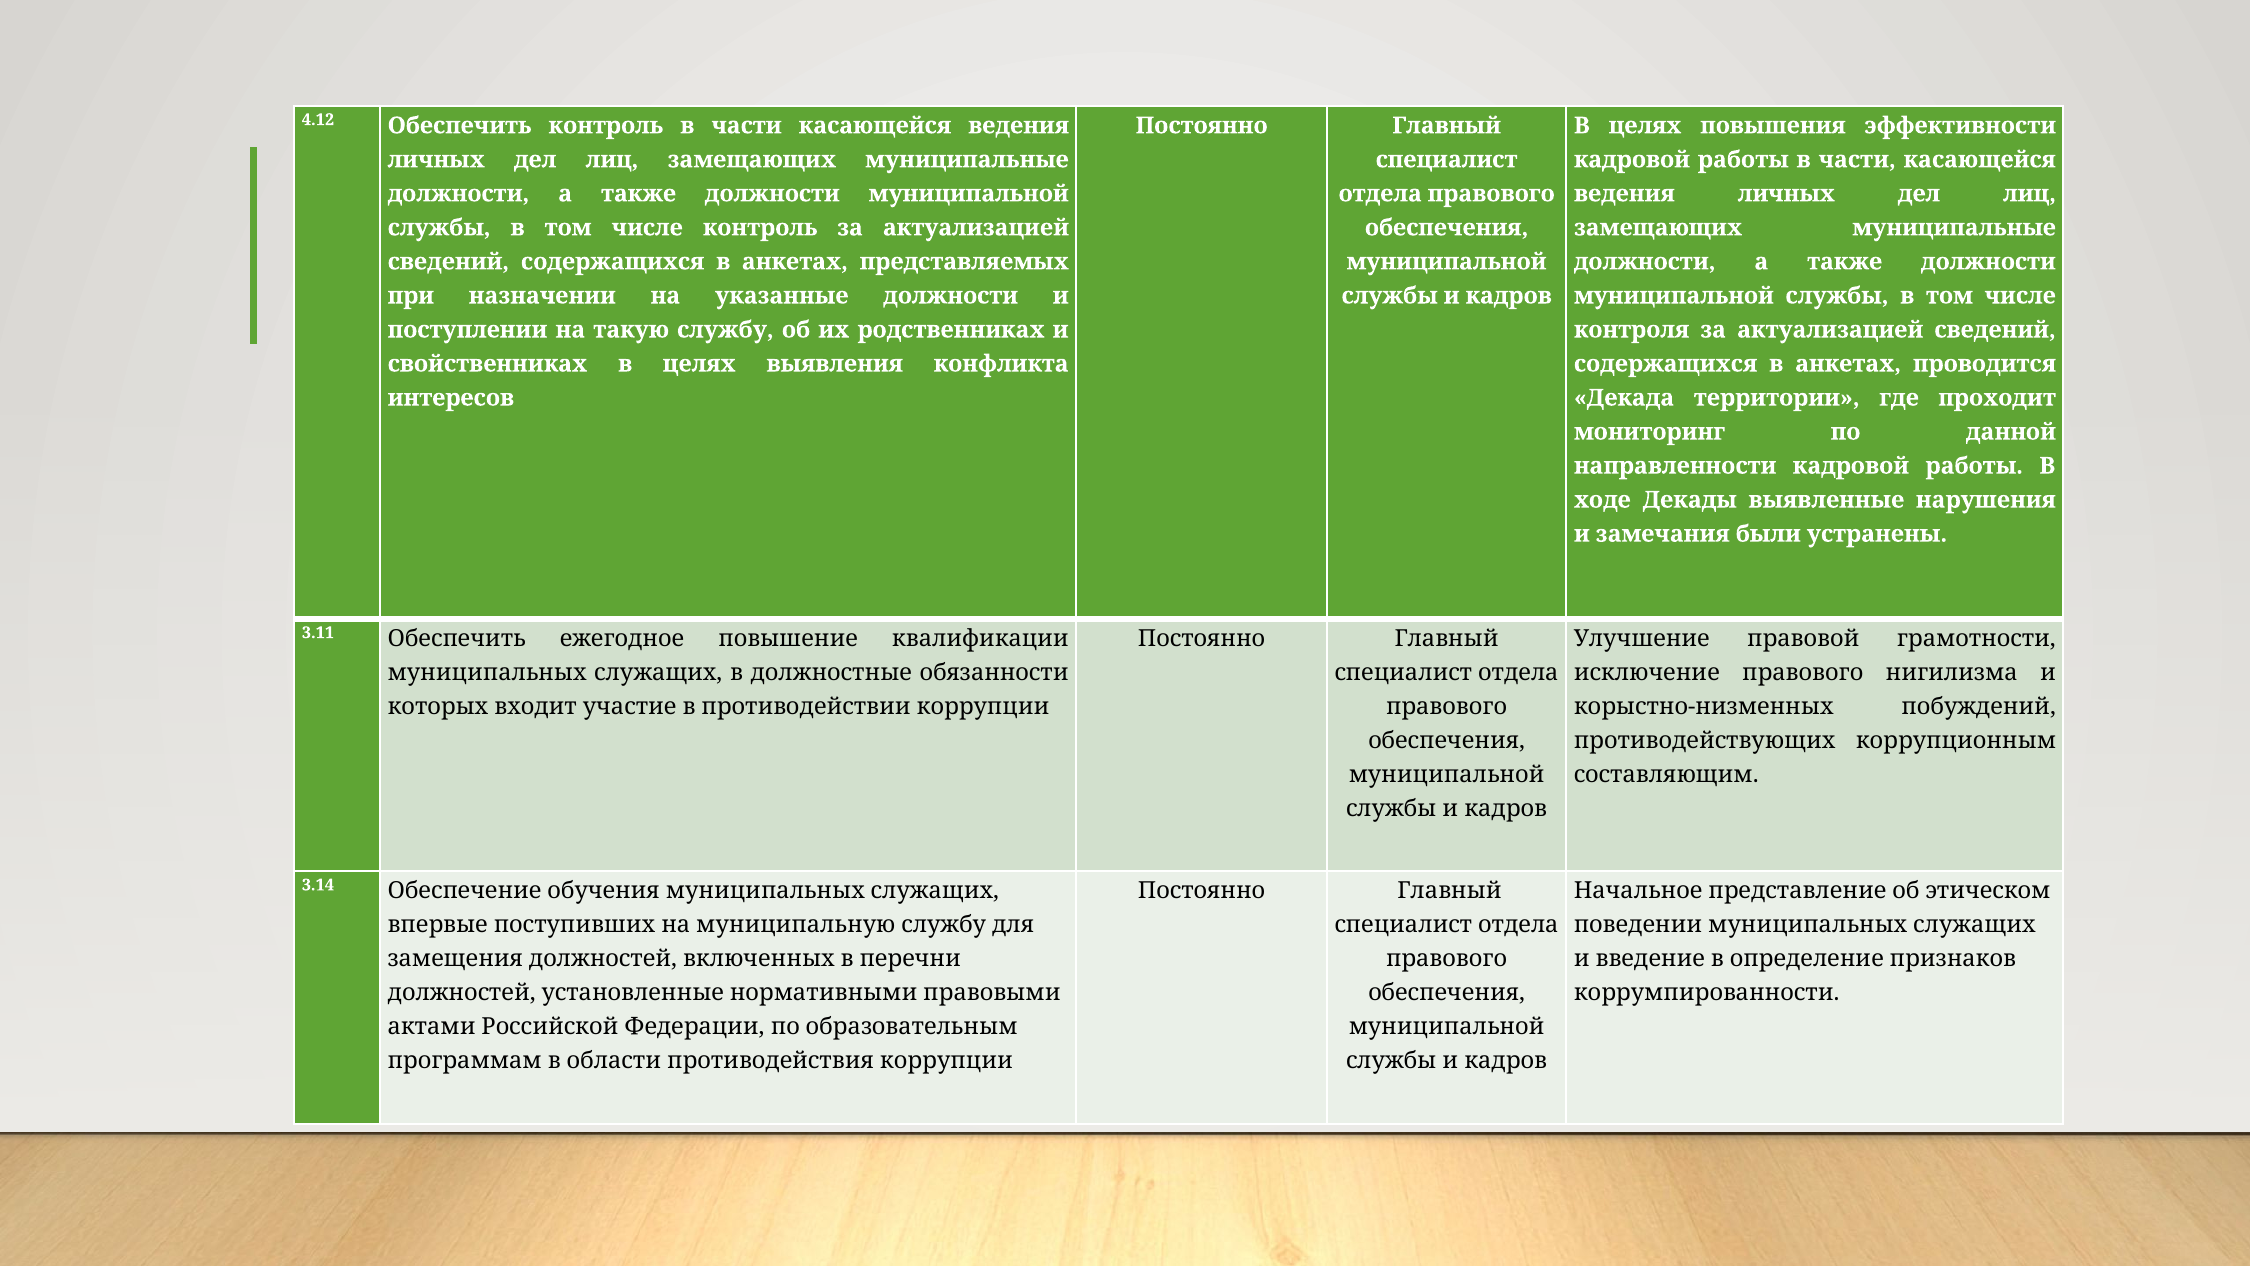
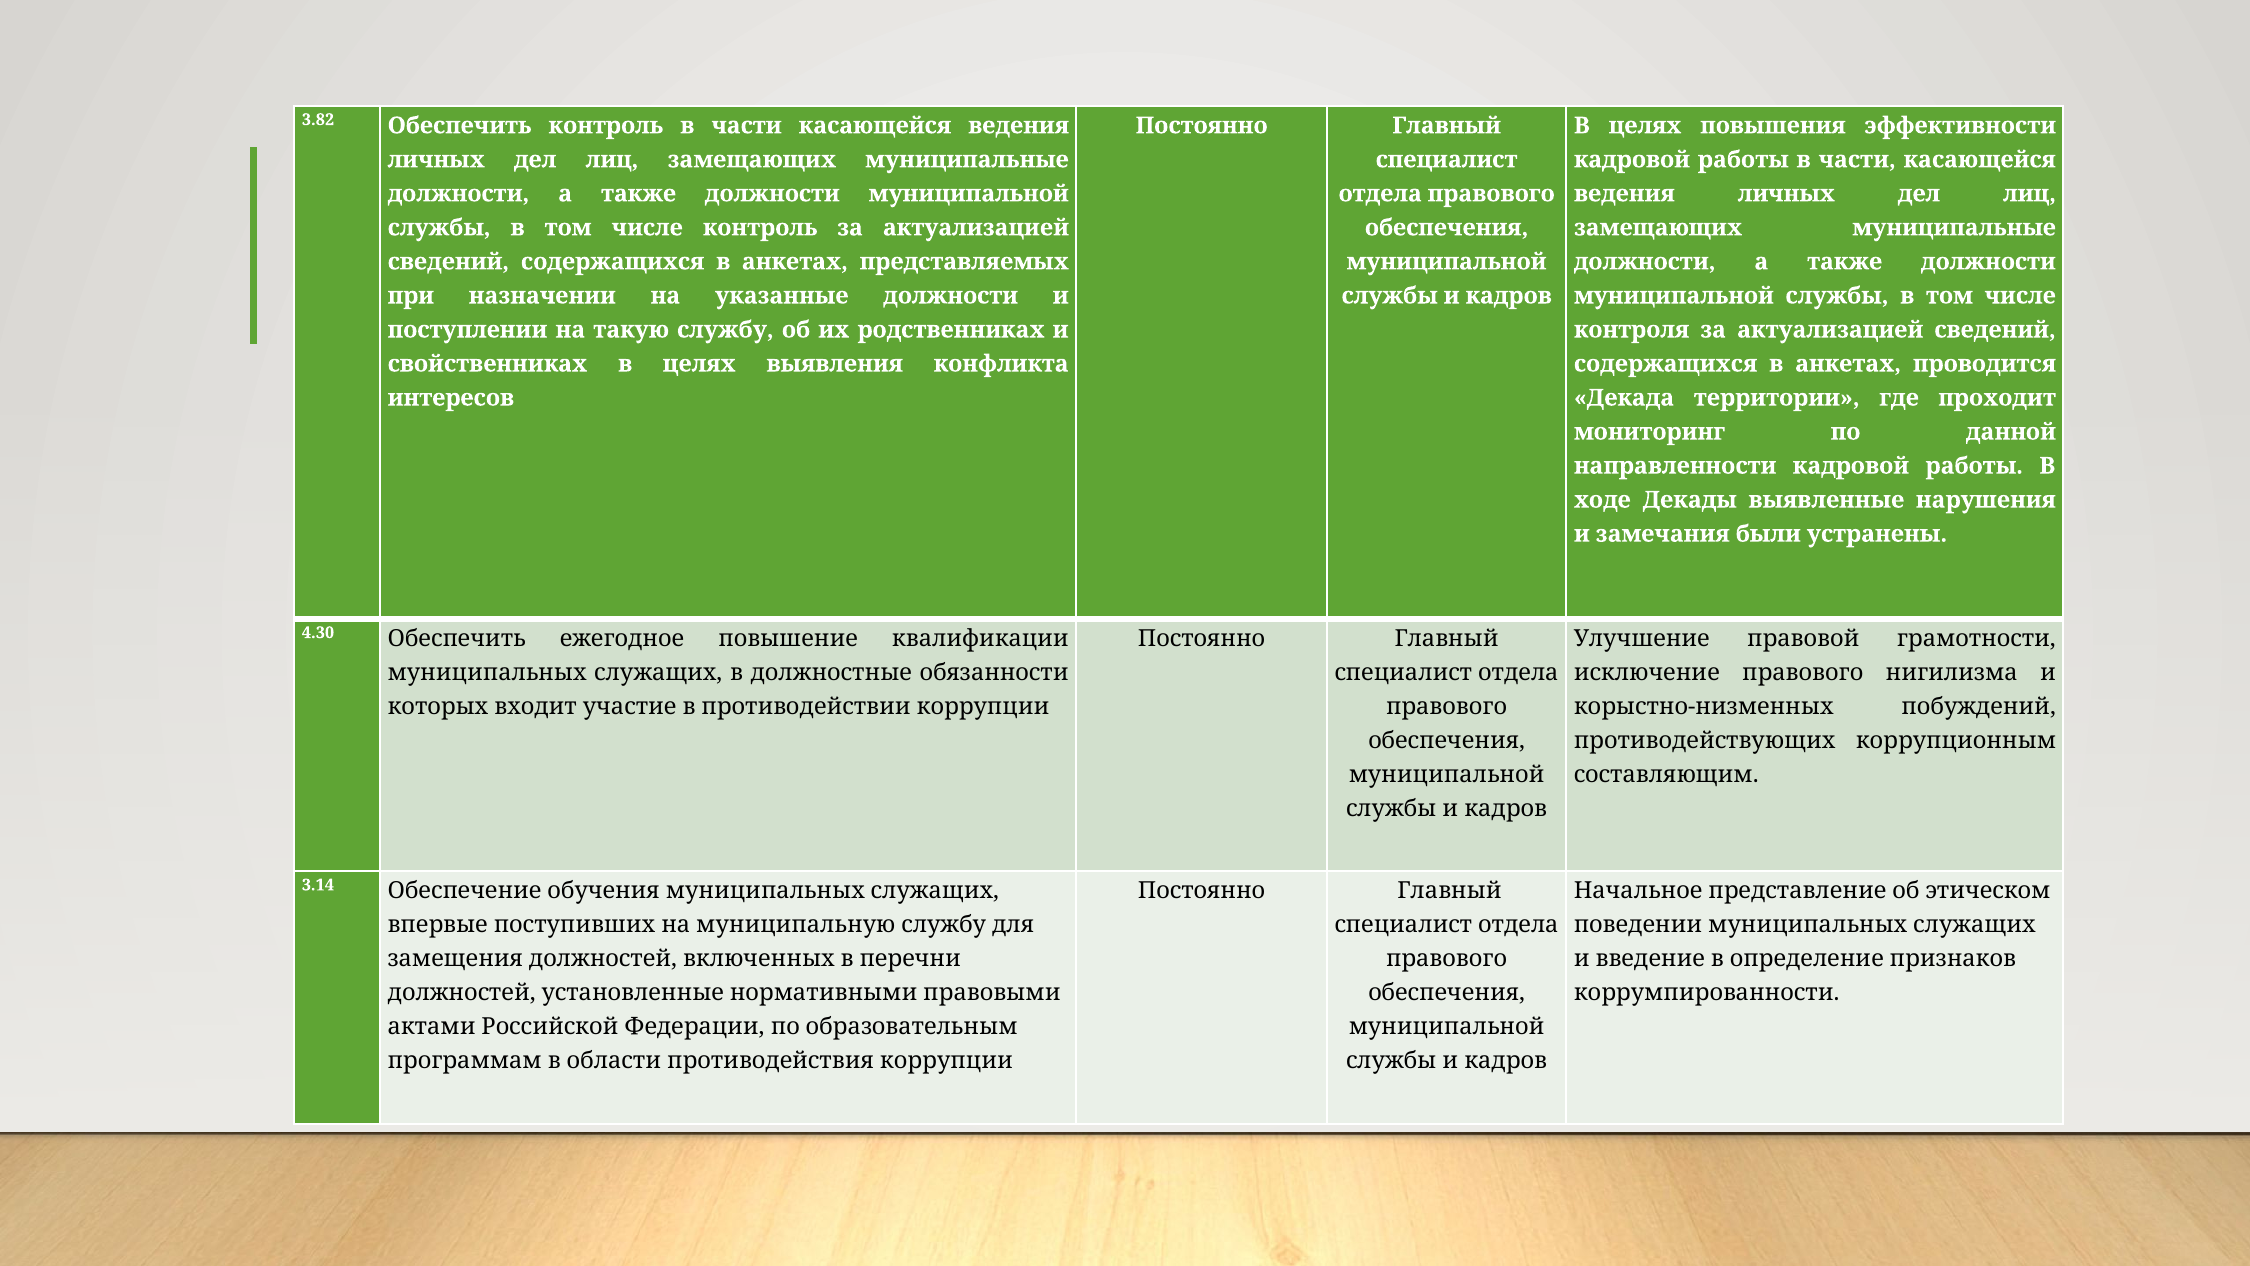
4.12: 4.12 -> 3.82 (318, 120)
3.11: 3.11 -> 4.30 (318, 633)
